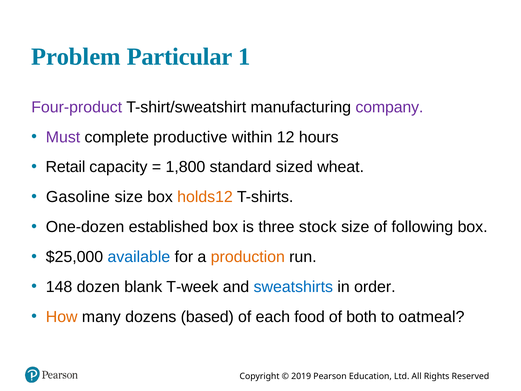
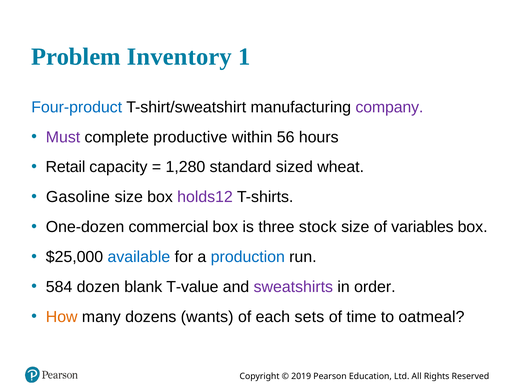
Particular: Particular -> Inventory (179, 57)
Four-product colour: purple -> blue (77, 107)
12: 12 -> 56 (286, 137)
1,800: 1,800 -> 1,280 (185, 167)
holds12 colour: orange -> purple (205, 197)
established: established -> commercial (169, 227)
following: following -> variables (422, 227)
production colour: orange -> blue (248, 257)
148: 148 -> 584 (59, 287)
T-week: T-week -> T-value (192, 287)
sweatshirts colour: blue -> purple (293, 287)
based: based -> wants (207, 317)
food: food -> sets (309, 317)
both: both -> time (361, 317)
